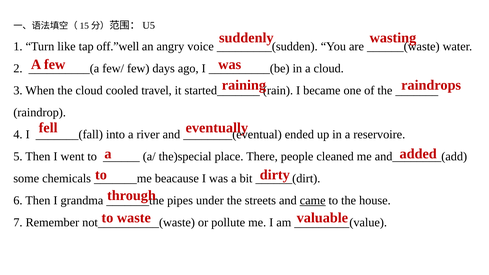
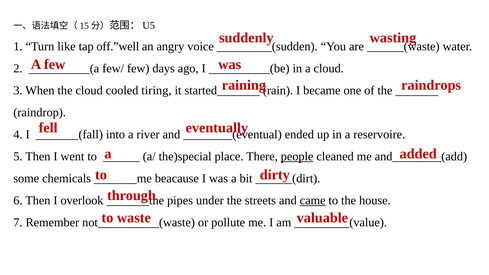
travel: travel -> tiring (156, 91)
people underline: none -> present (297, 157)
grandma: grandma -> overlook (82, 201)
